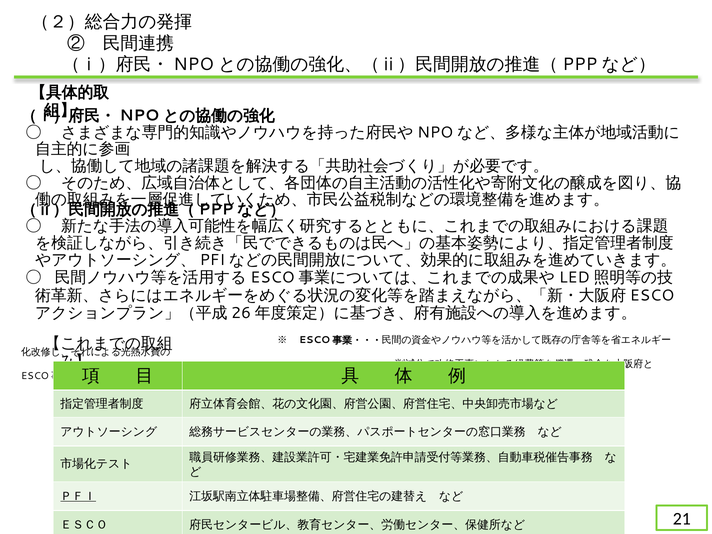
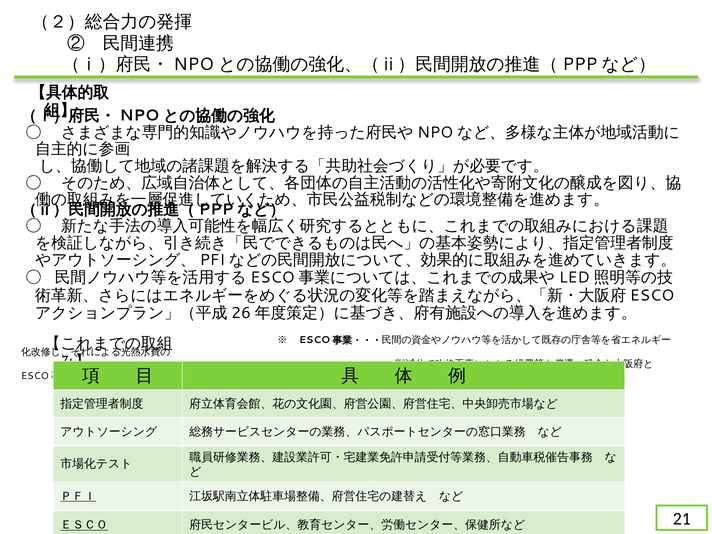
ＥＳＣＯ underline: none -> present (84, 525)
